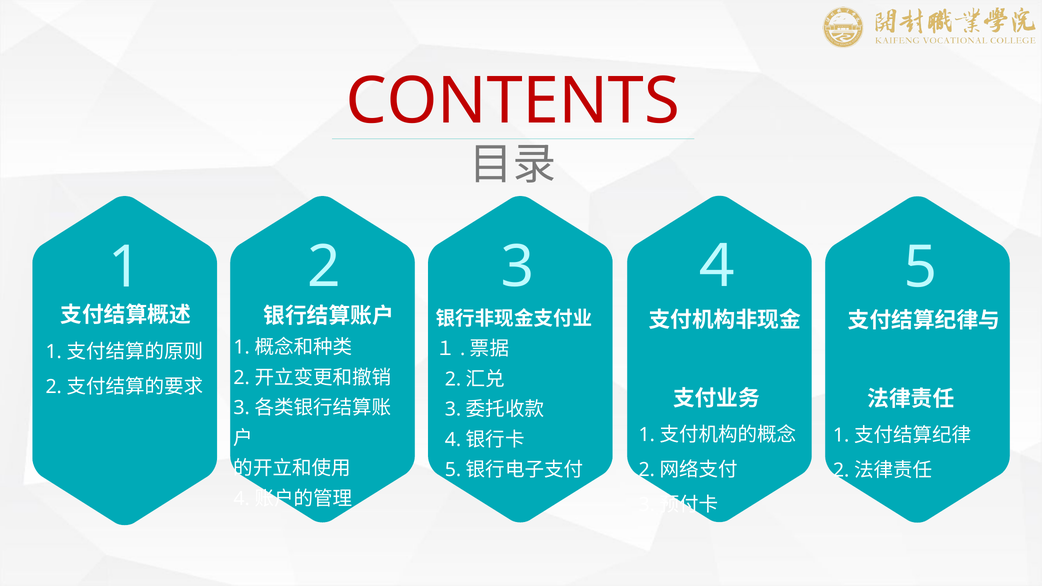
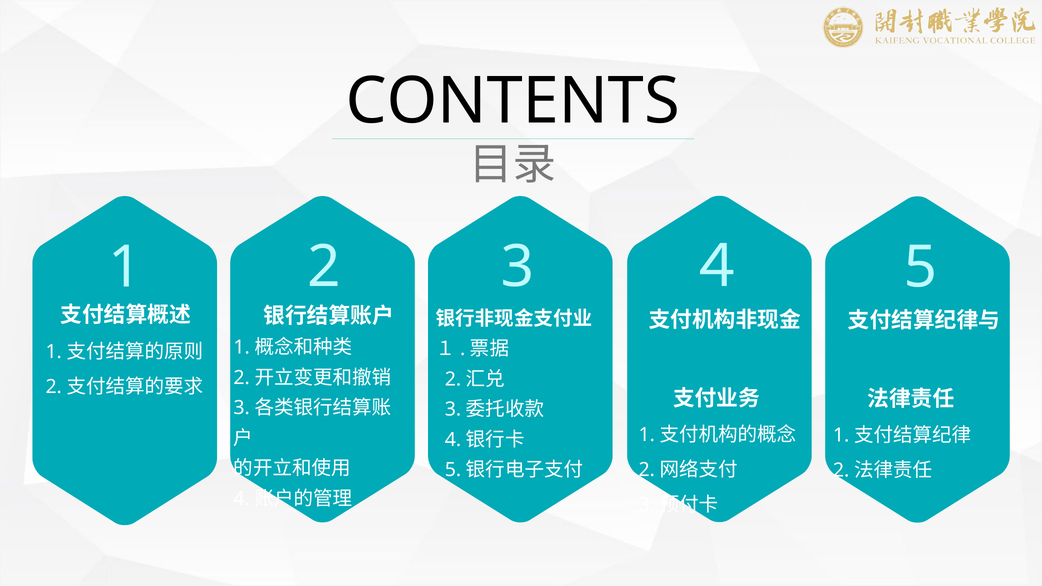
CONTENTS colour: red -> black (513, 102)
